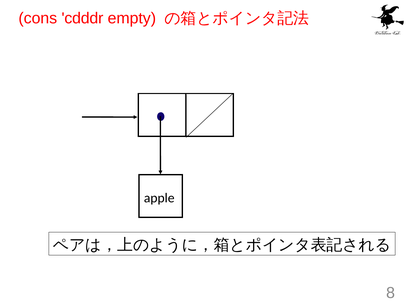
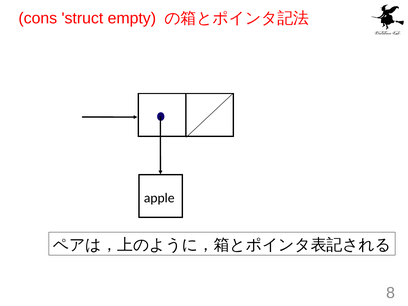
cdddr: cdddr -> struct (82, 18)
